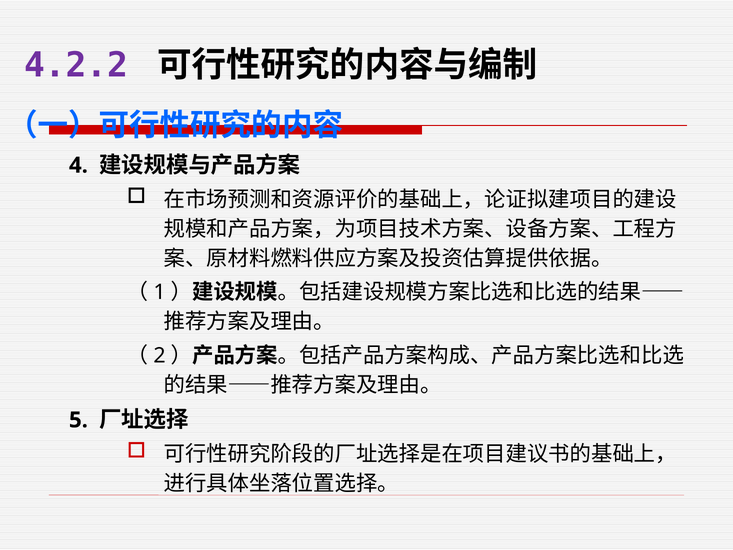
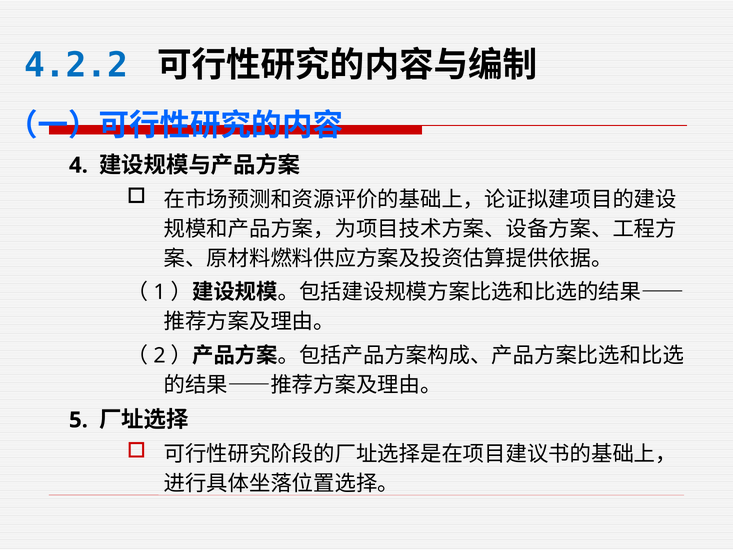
4.2.2 colour: purple -> blue (76, 65)
